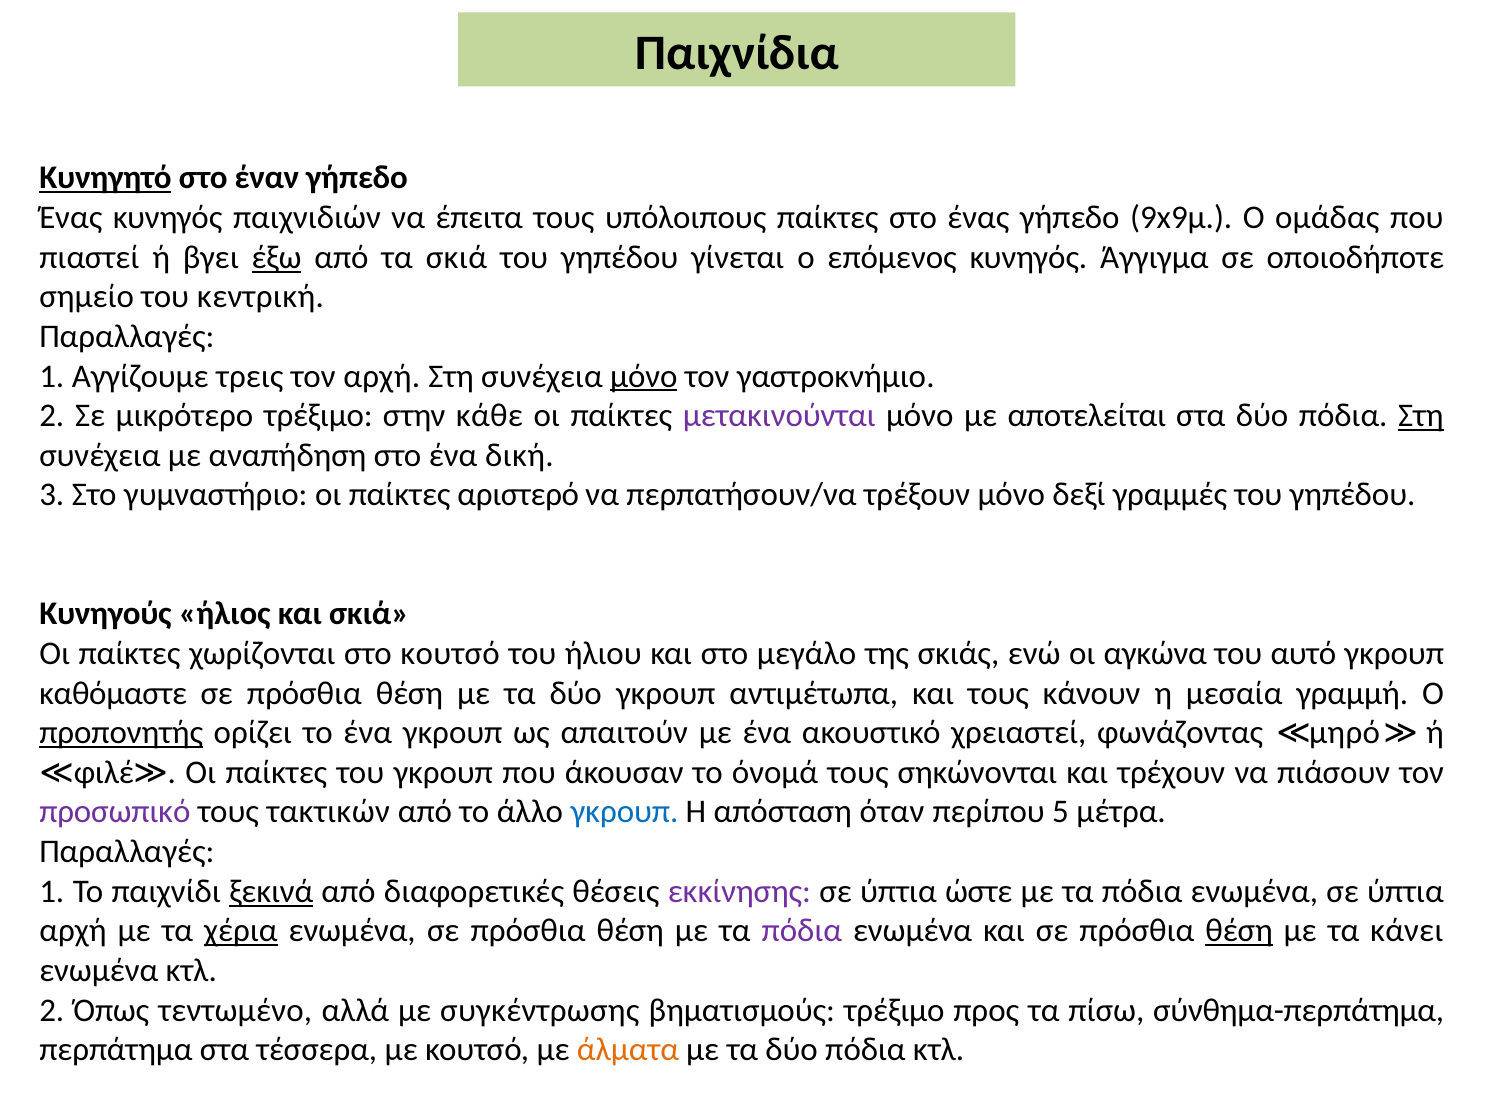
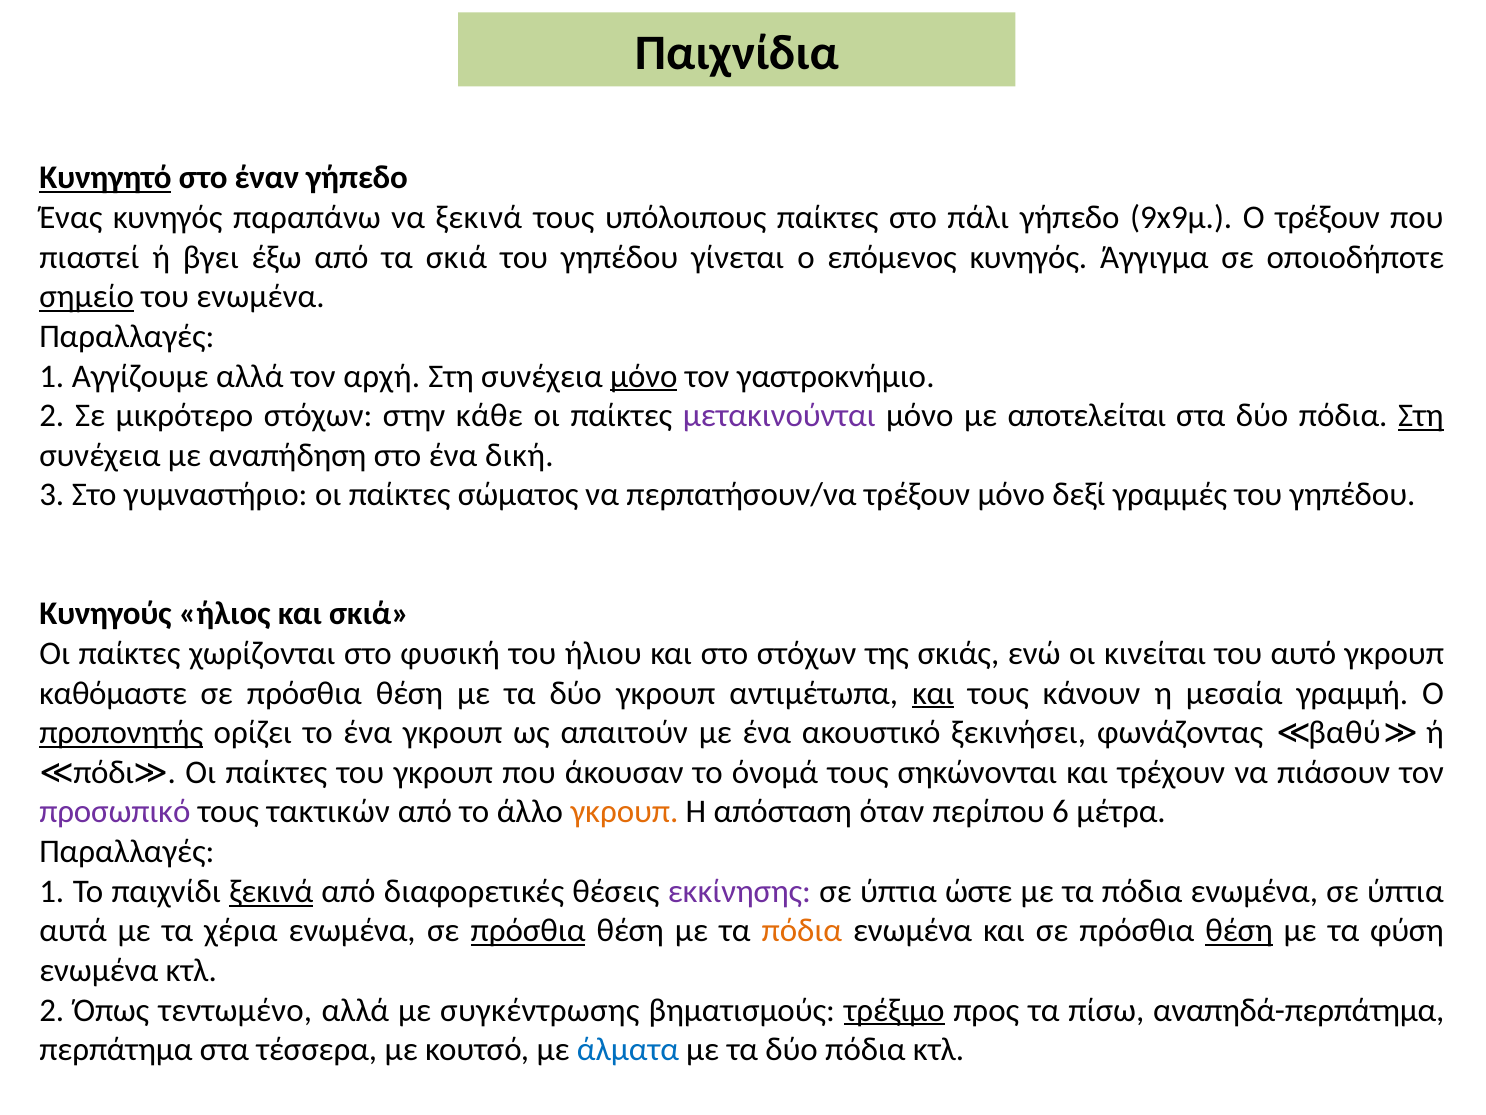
παιχνιδιών: παιχνιδιών -> παραπάνω (307, 218)
να έπειτα: έπειτα -> ξεκινά (479, 218)
στο ένας: ένας -> πάλι (978, 218)
Ο ομάδας: ομάδας -> τρέξουν (1328, 218)
έξω underline: present -> none (277, 257)
σημείο underline: none -> present (87, 297)
του κεντρική: κεντρική -> ενωμένα (261, 297)
Αγγίζουμε τρεις: τρεις -> αλλά (250, 376)
μικρότερο τρέξιμο: τρέξιμο -> στόχων (318, 416)
αριστερό: αριστερό -> σώματος (518, 495)
στο κουτσό: κουτσό -> φυσική (450, 653)
στο μεγάλο: μεγάλο -> στόχων (807, 653)
αγκώνα: αγκώνα -> κινείται (1155, 653)
και underline: none -> present (933, 693)
χρειαστεί: χρειαστεί -> ξεκινήσει (1019, 733)
μηρό: μηρό -> βαθύ (1345, 733)
φιλέ: φιλέ -> πόδι (104, 772)
γκρουπ colour: blue -> orange (625, 812)
5: 5 -> 6 (1061, 812)
αρχή: αρχή -> αυτά (73, 931)
χέρια underline: present -> none (241, 931)
πρόσθια underline: none -> present (528, 931)
πόδια colour: purple -> orange (802, 931)
κάνει: κάνει -> φύση (1407, 931)
τρέξιμο underline: none -> present (894, 1010)
σύνθημα-περπάτημα: σύνθημα-περπάτημα -> αναπηδά-περπάτημα (1299, 1010)
άλματα colour: orange -> blue (628, 1049)
